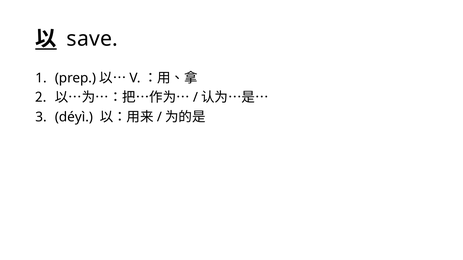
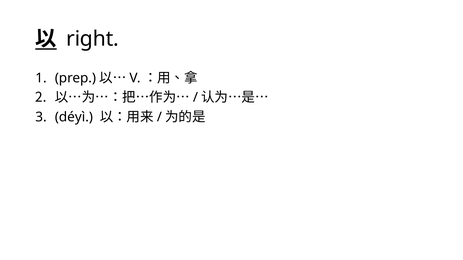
save: save -> right (93, 39)
